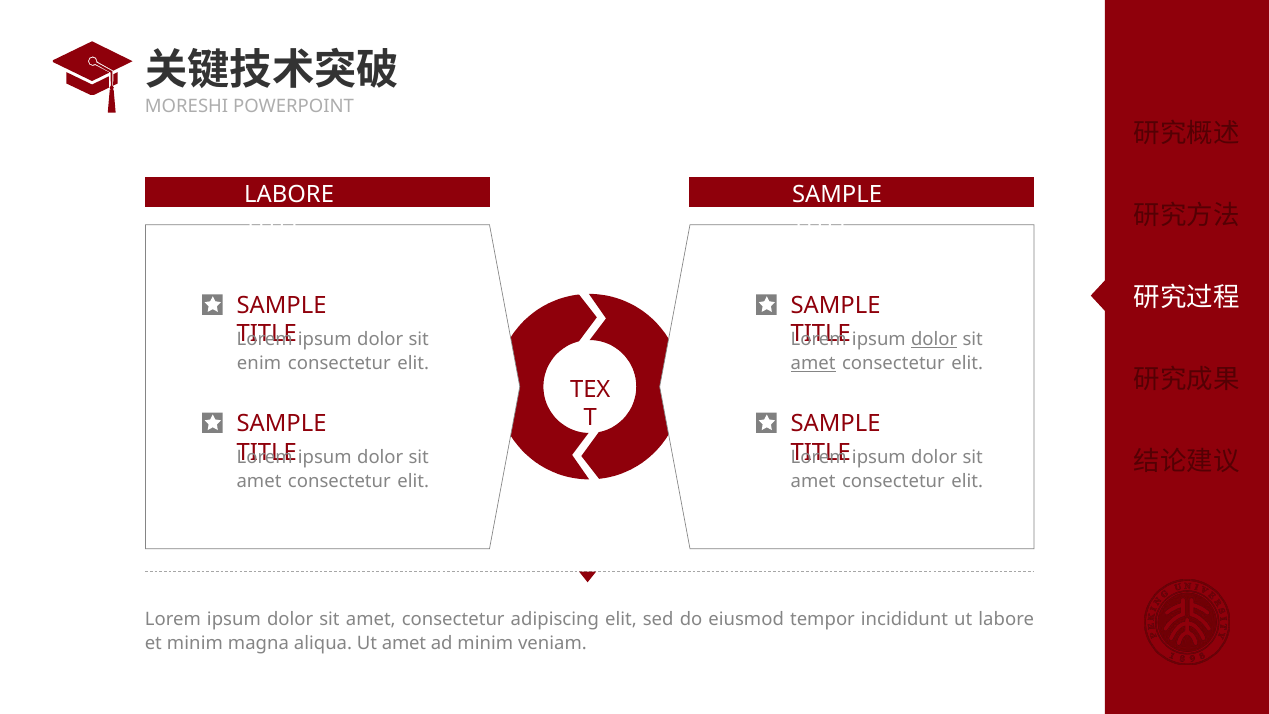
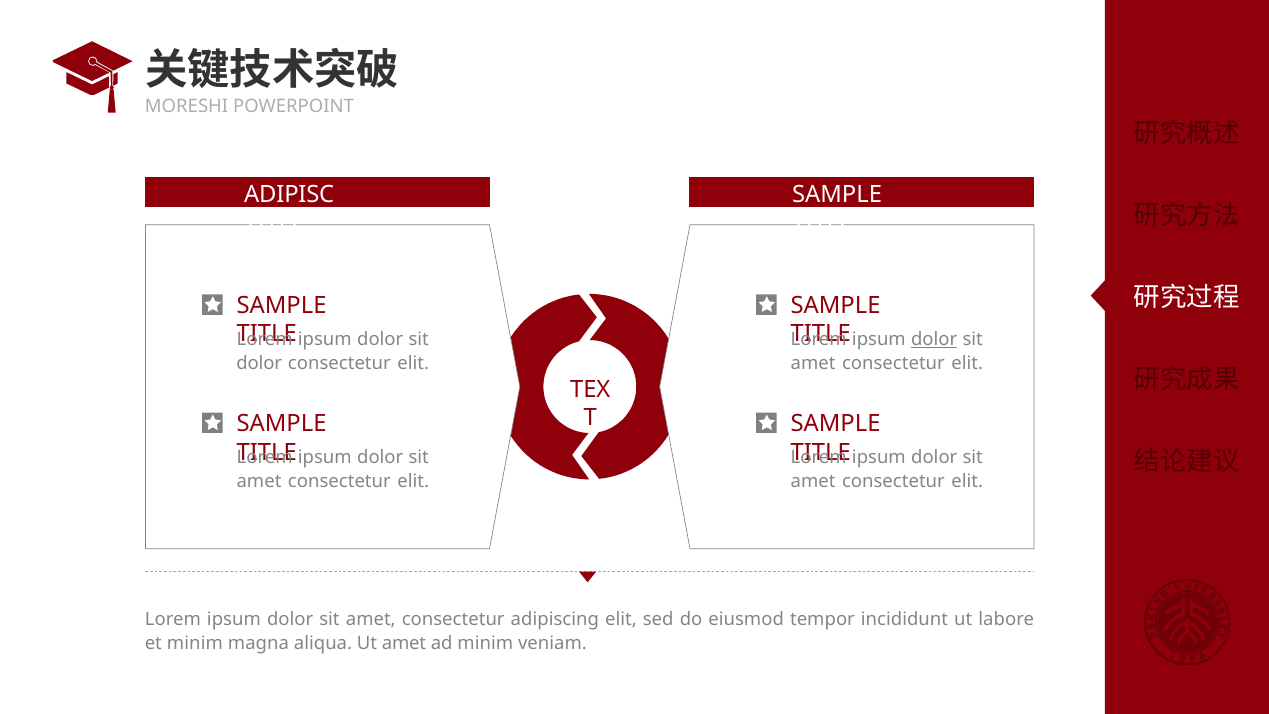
LABORE: LABORE -> ADIPISC (289, 194)
enim: enim -> dolor (259, 363)
amet underline: present -> none (813, 363)
